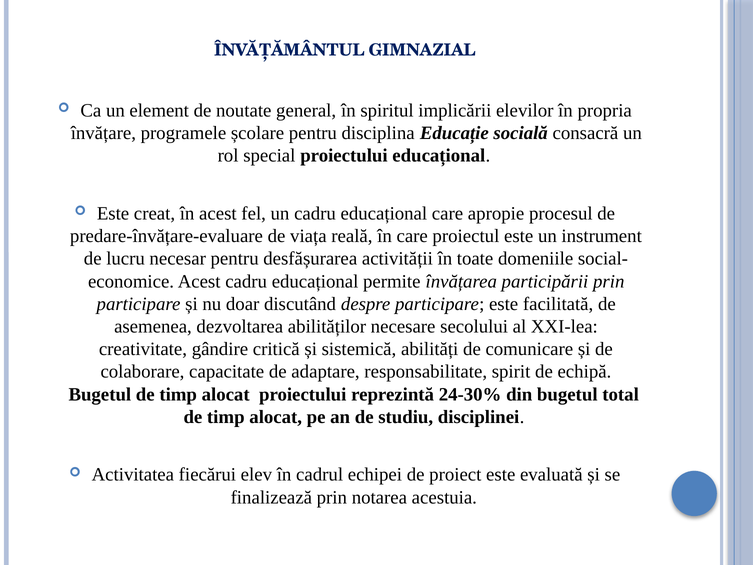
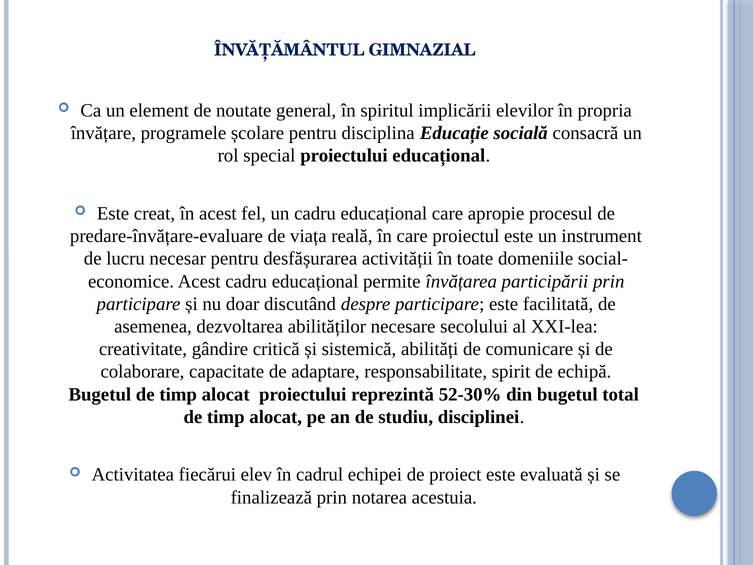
24-30%: 24-30% -> 52-30% (470, 394)
